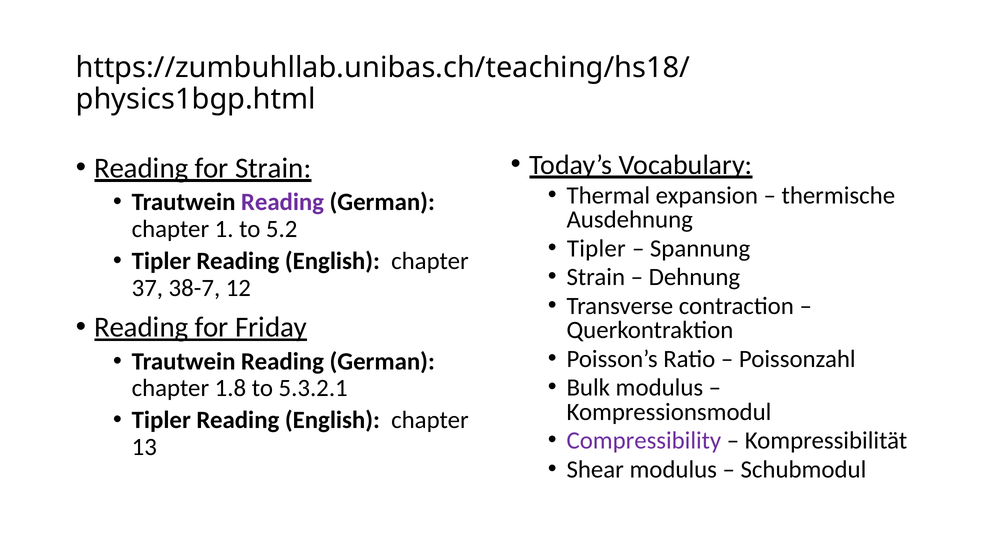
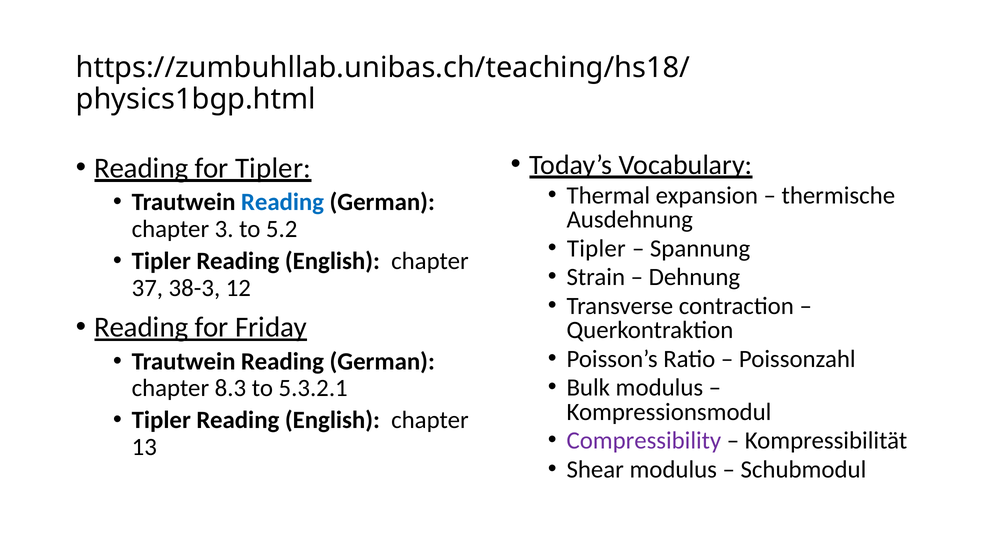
for Strain: Strain -> Tipler (273, 168)
Reading colour: purple -> blue (282, 202)
1: 1 -> 3 (224, 229)
38-7: 38-7 -> 38-3 (194, 288)
1.8: 1.8 -> 8.3 (230, 388)
